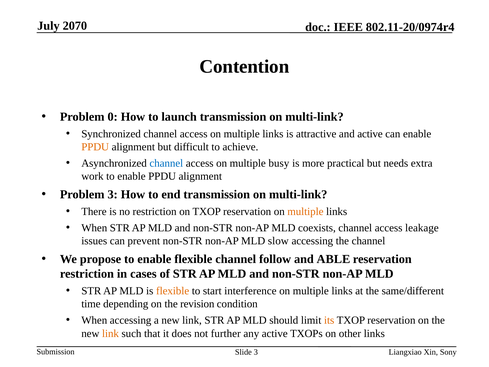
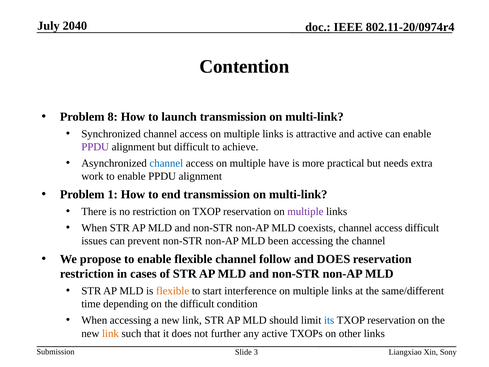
2070: 2070 -> 2040 (75, 26)
0: 0 -> 8 (113, 117)
PPDU colour: orange -> purple (95, 147)
busy: busy -> have (279, 163)
Problem 3: 3 -> 1 (113, 194)
multiple colour: orange -> purple (305, 211)
access leakage: leakage -> difficult (422, 228)
slow: slow -> been (278, 241)
and ABLE: ABLE -> DOES (333, 259)
the revision: revision -> difficult (197, 304)
its colour: orange -> blue (329, 320)
